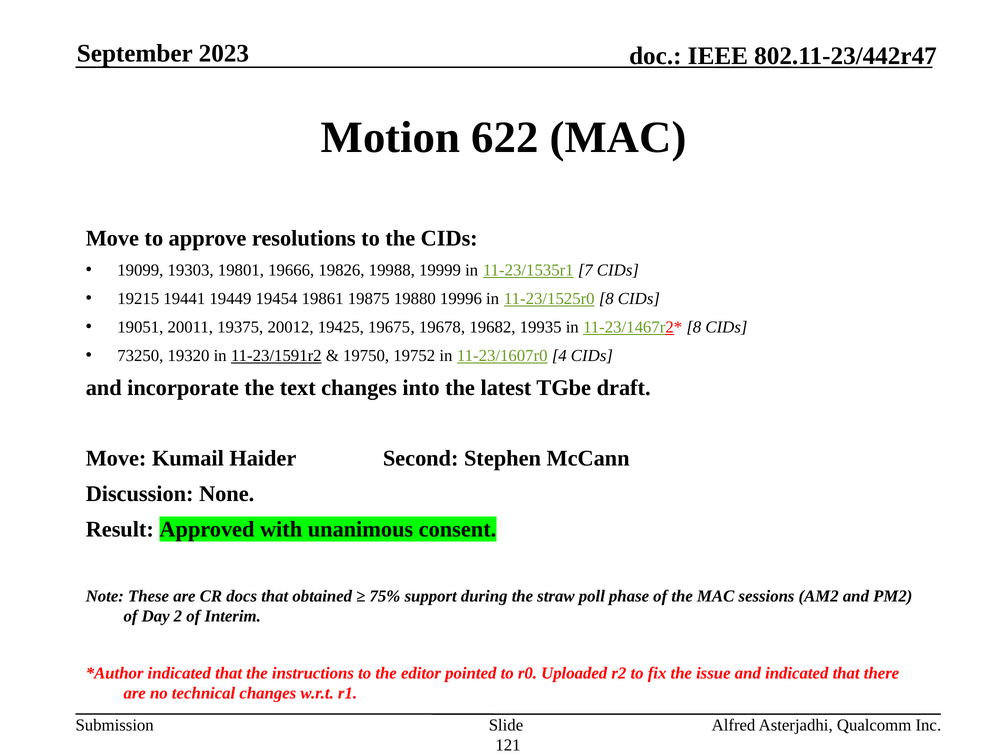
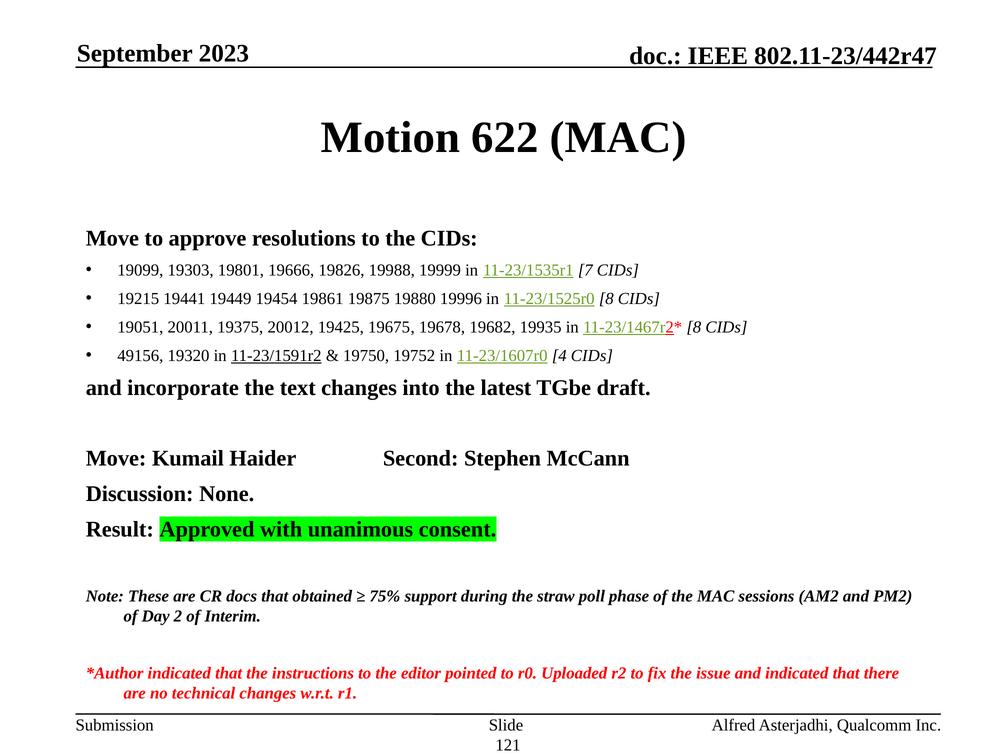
73250: 73250 -> 49156 (140, 356)
